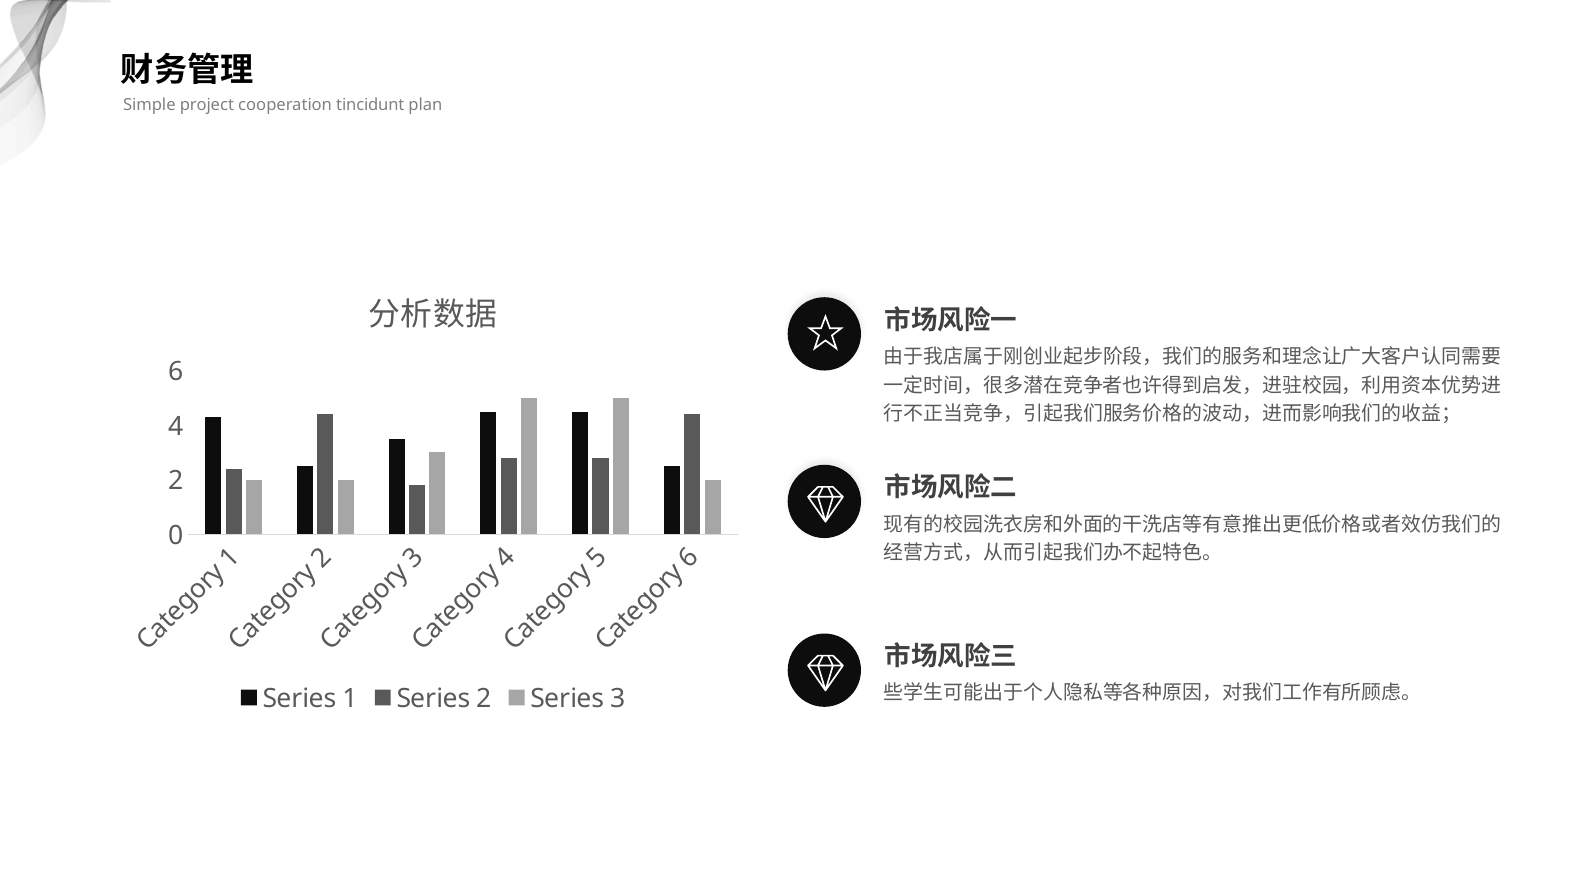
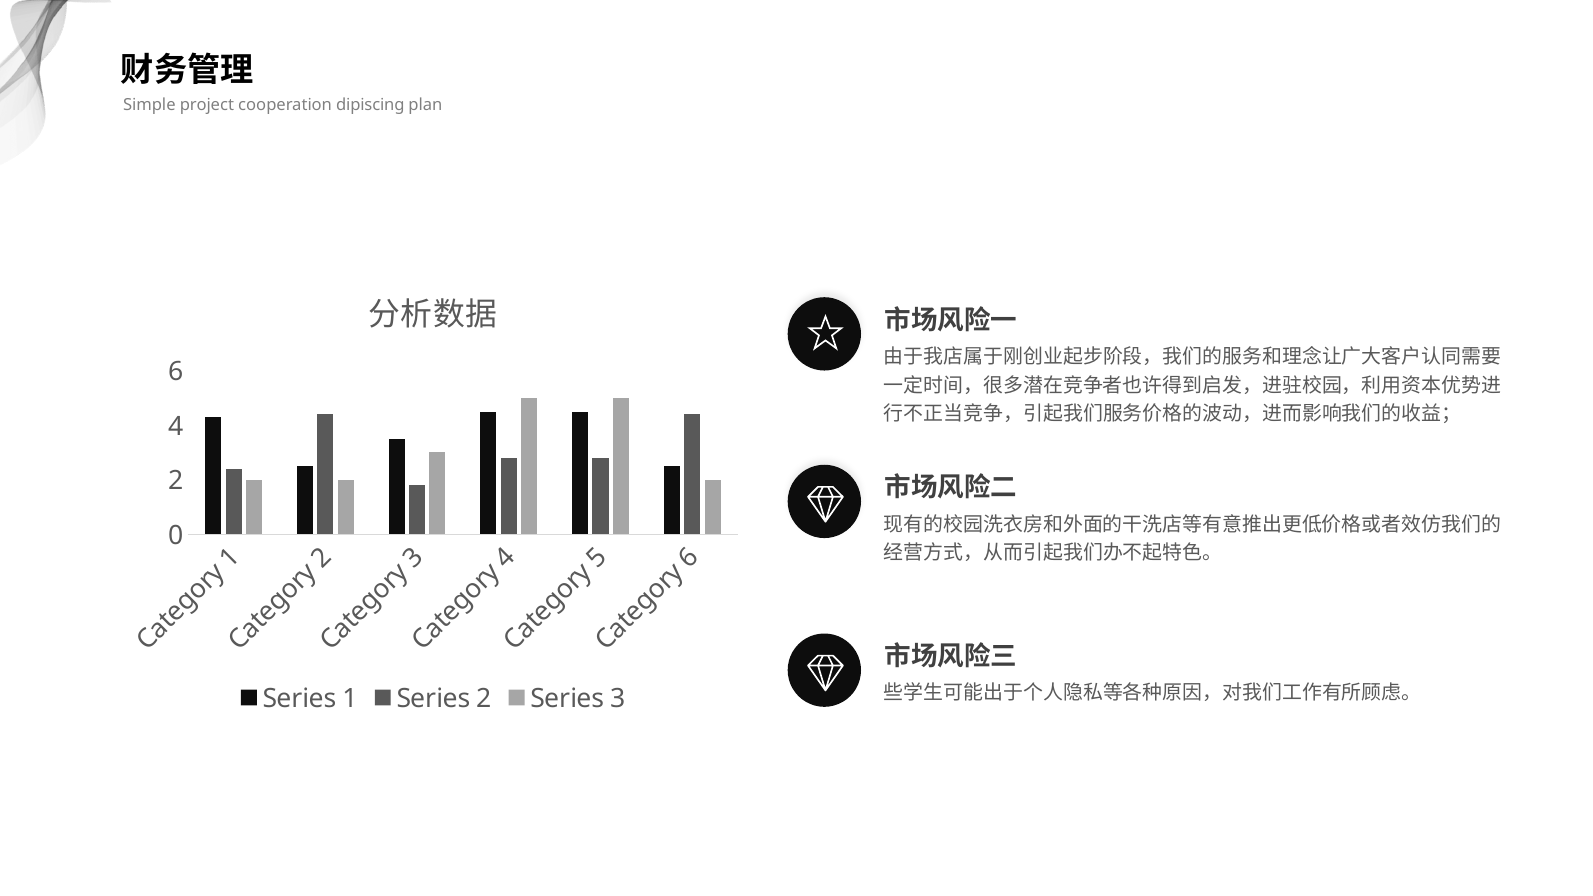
tincidunt: tincidunt -> dipiscing (370, 105)
